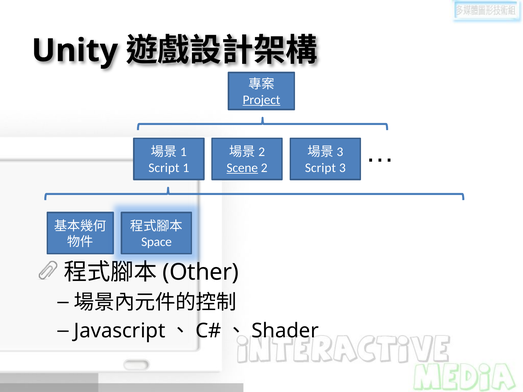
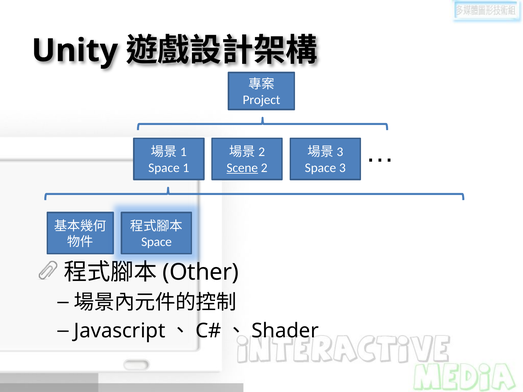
Project underline: present -> none (261, 100)
Script: Script -> Space (164, 168)
Script: Script -> Space (320, 168)
